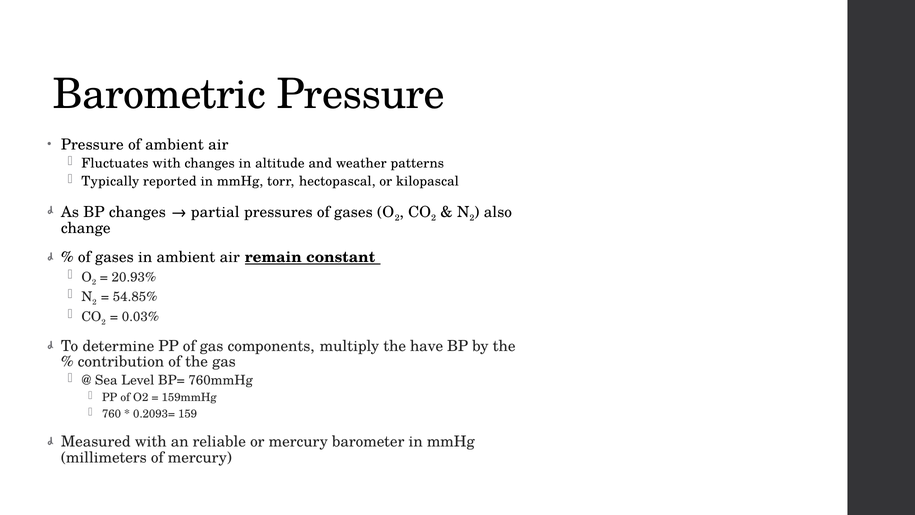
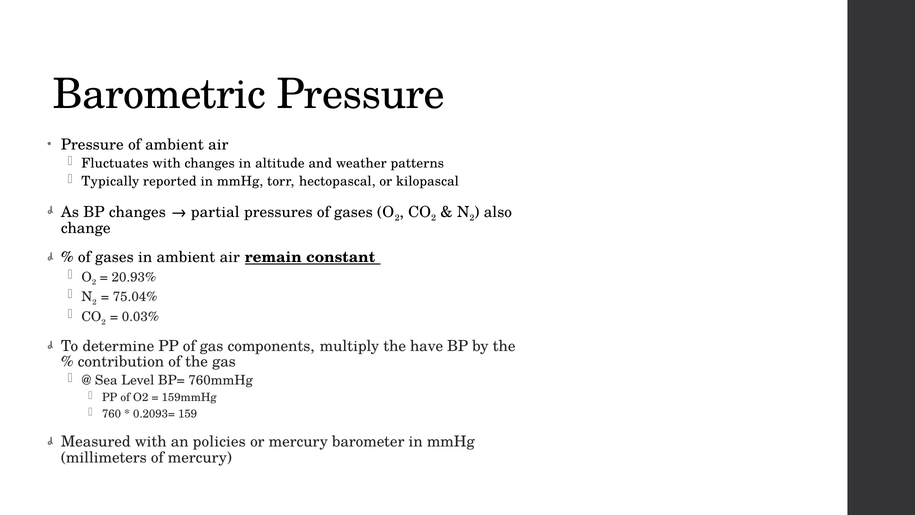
54.85%: 54.85% -> 75.04% (135, 297)
reliable: reliable -> policies (219, 442)
